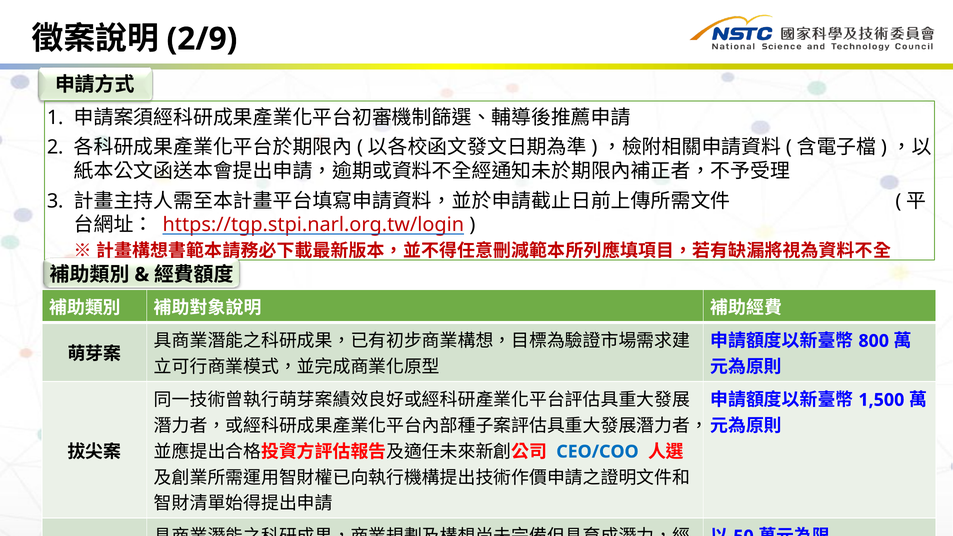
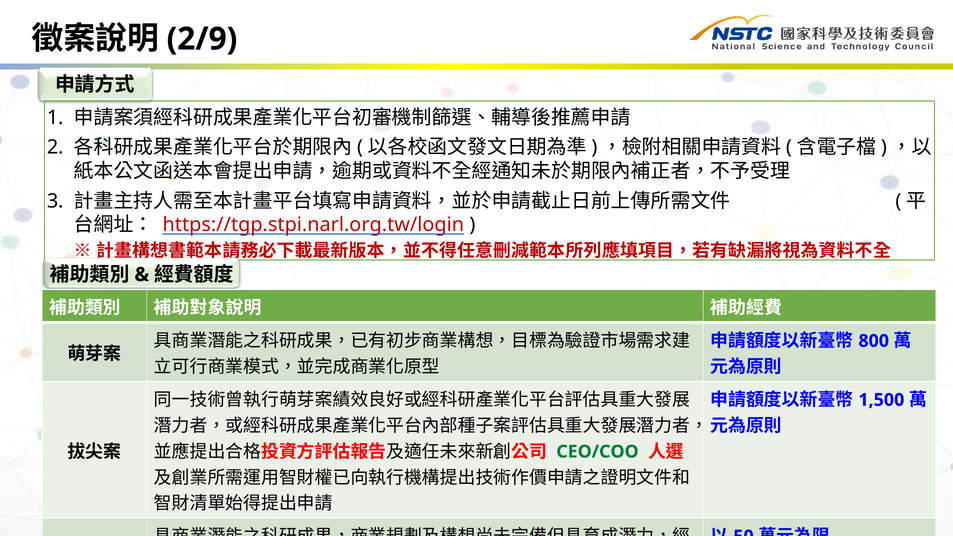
CEO/COO colour: blue -> green (597, 452)
